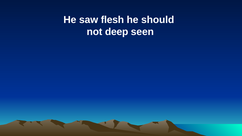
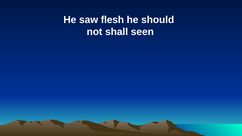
deep: deep -> shall (117, 32)
